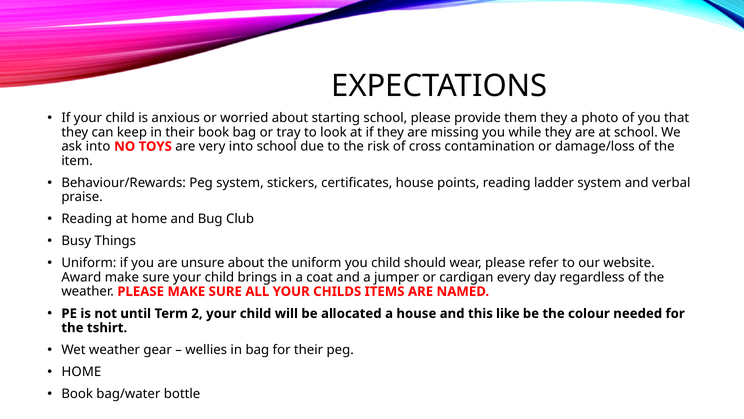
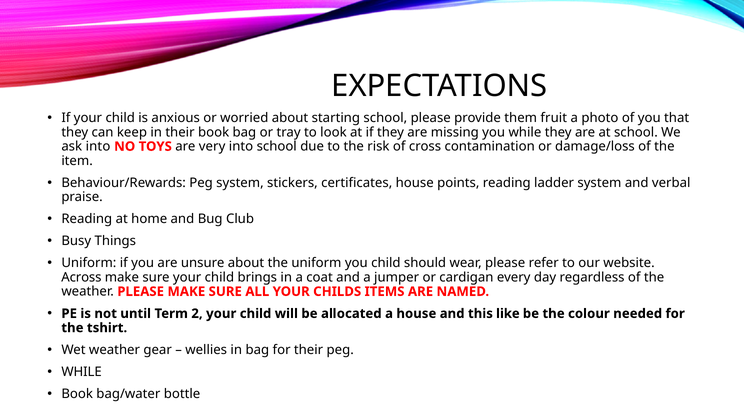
them they: they -> fruit (554, 118)
Award: Award -> Across (81, 277)
HOME: HOME -> WHILE (82, 371)
